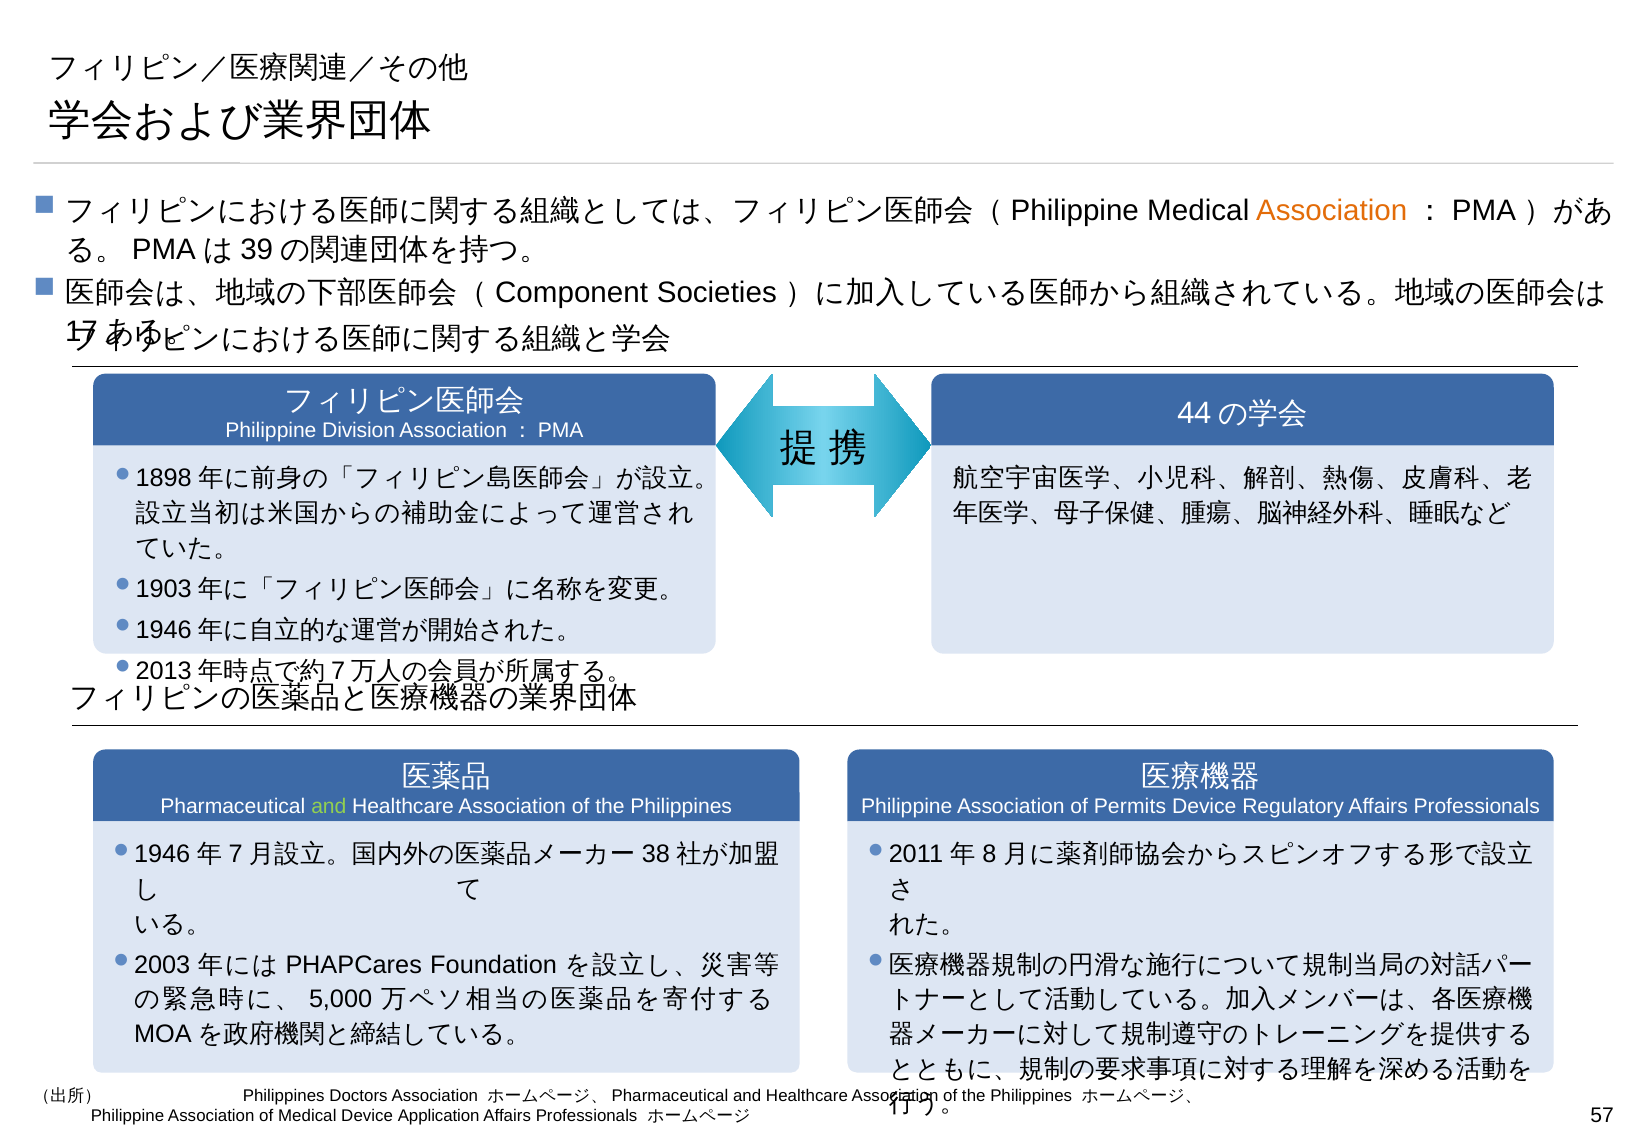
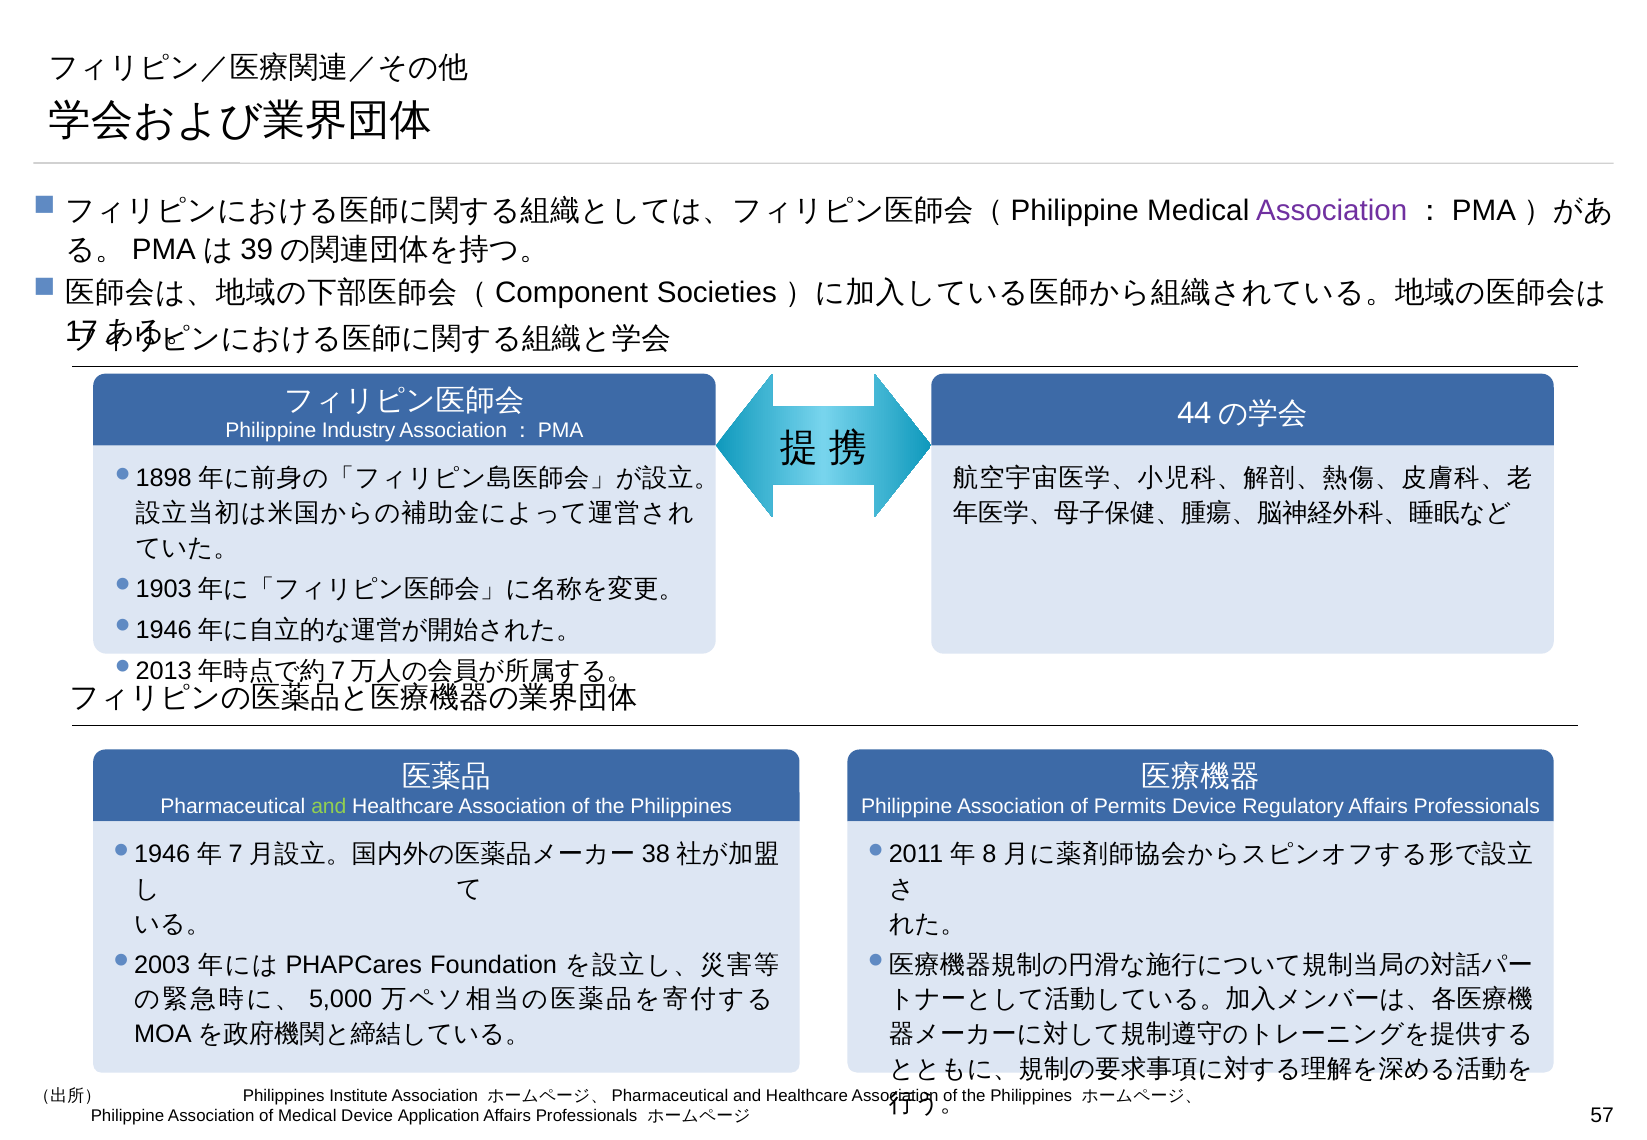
Association colour: orange -> purple (1332, 210)
Division: Division -> Industry (359, 431)
Doctors: Doctors -> Institute (359, 1096)
